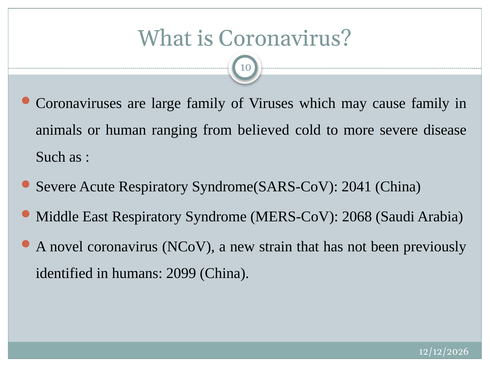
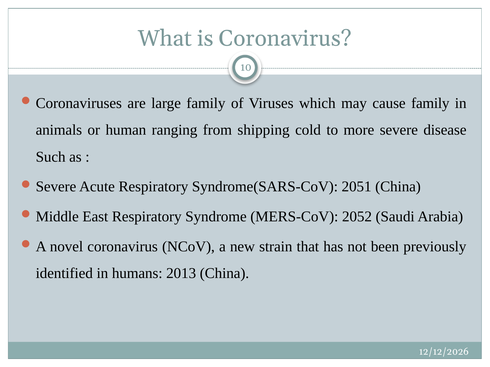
believed: believed -> shipping (264, 130)
2041: 2041 -> 2051 (357, 187)
2068: 2068 -> 2052 (357, 217)
2099: 2099 -> 2013 (181, 274)
